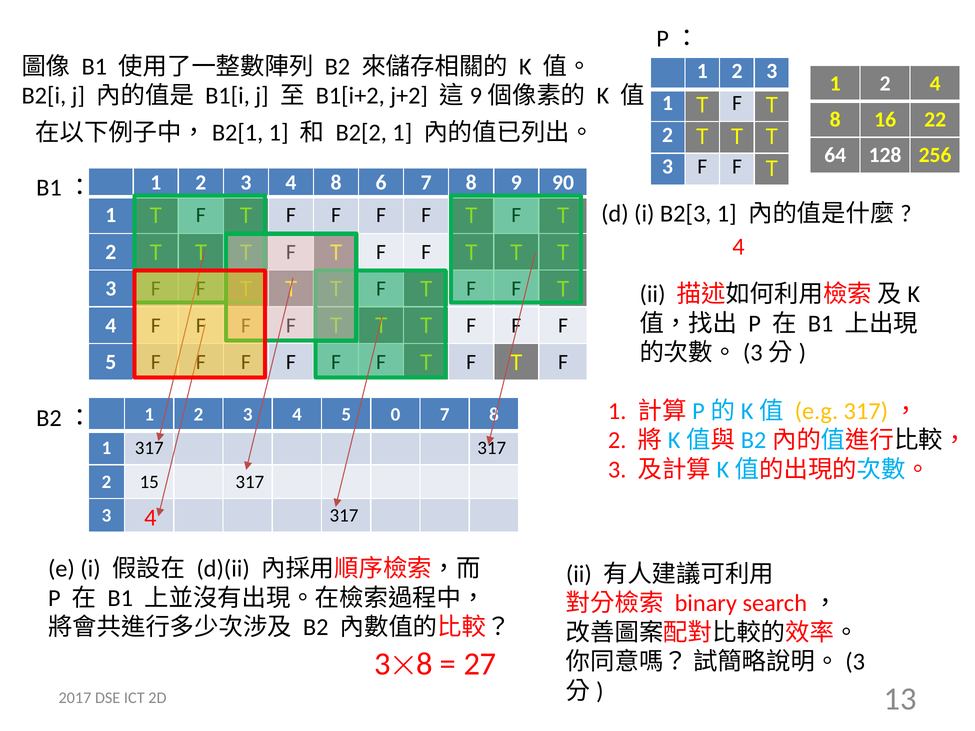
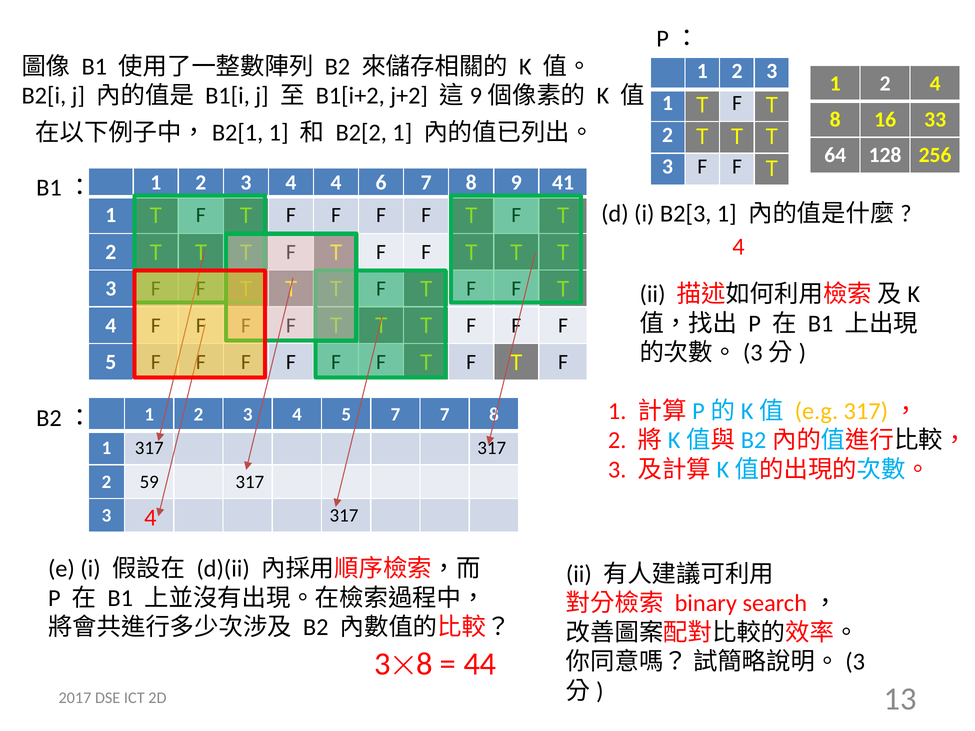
22: 22 -> 33 (935, 120)
3 4 8: 8 -> 4 (336, 183)
90: 90 -> 41 (563, 183)
5 0: 0 -> 7 (395, 415)
15: 15 -> 59 (149, 482)
27: 27 -> 44 (480, 664)
